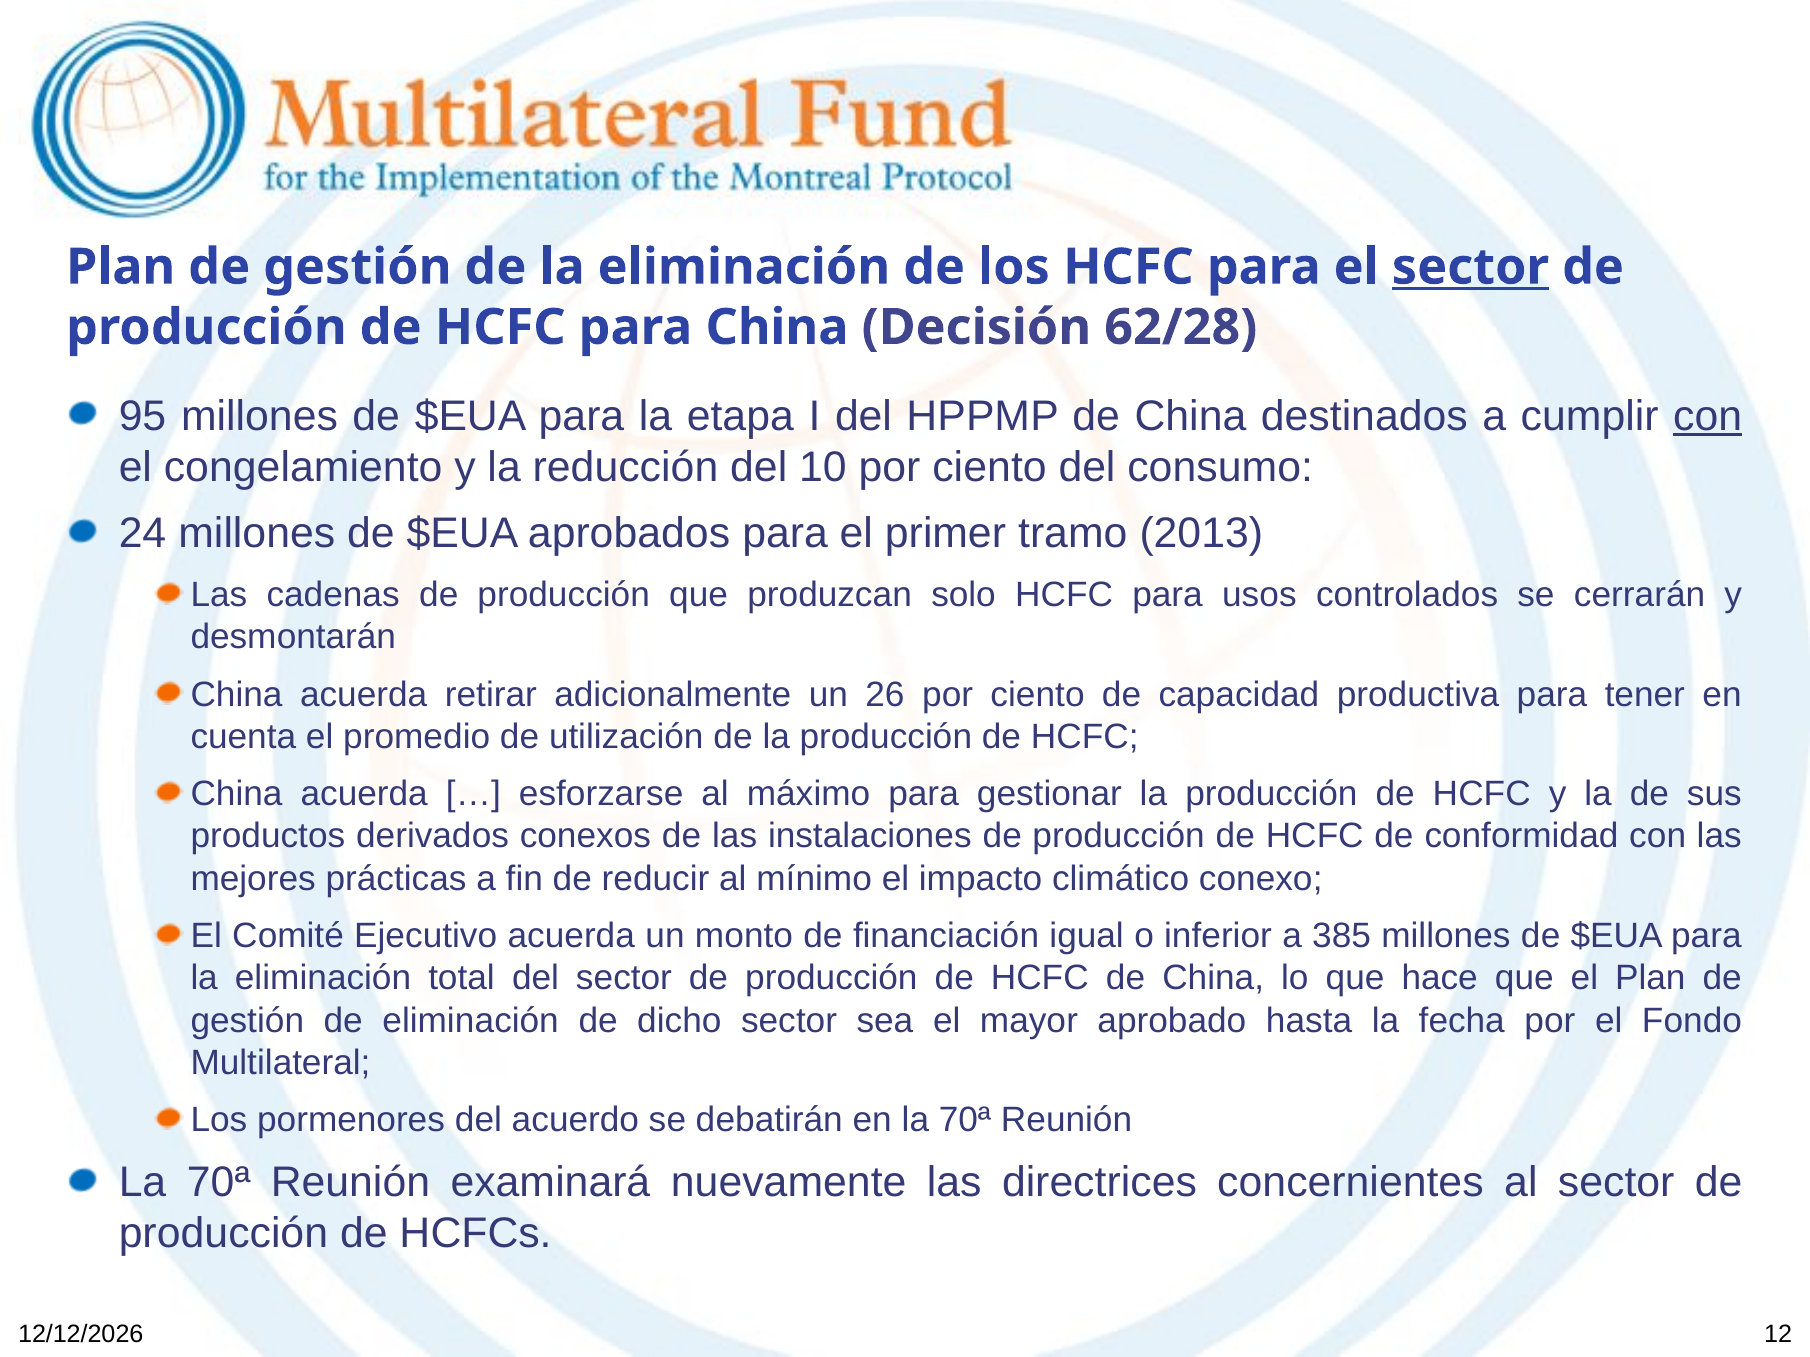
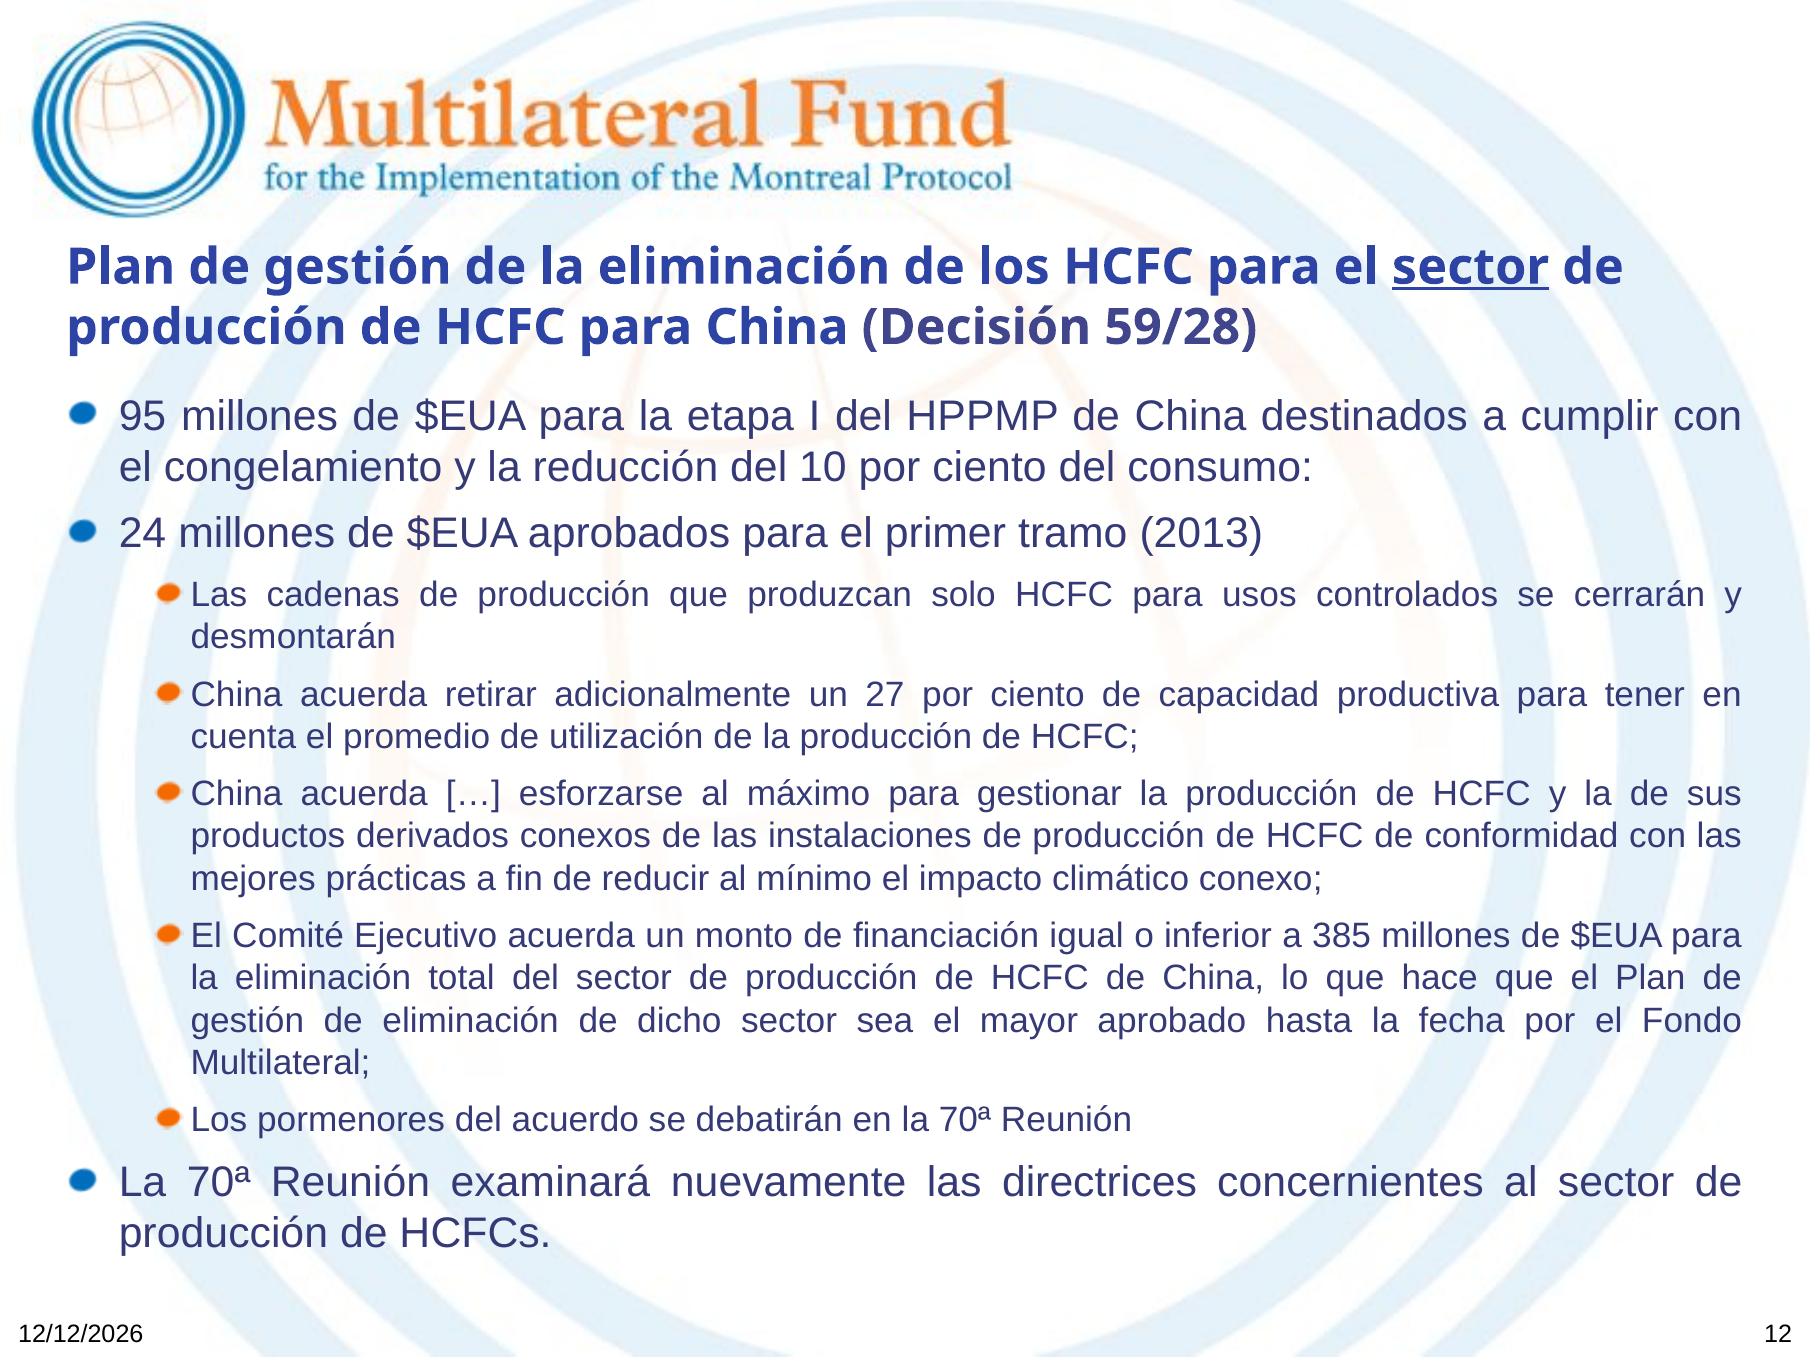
62/28: 62/28 -> 59/28 (1181, 328)
con underline: present -> none (1708, 416)
26: 26 -> 27 (885, 695)
